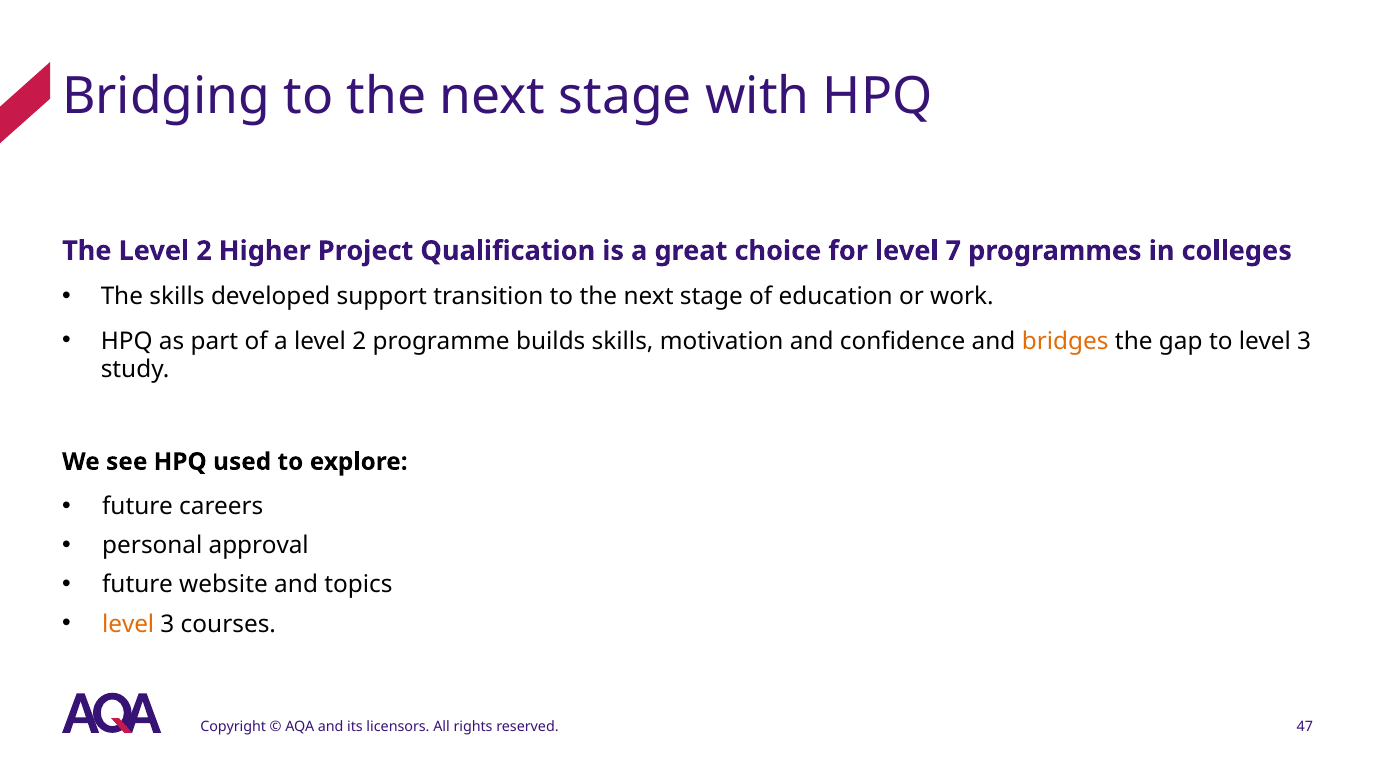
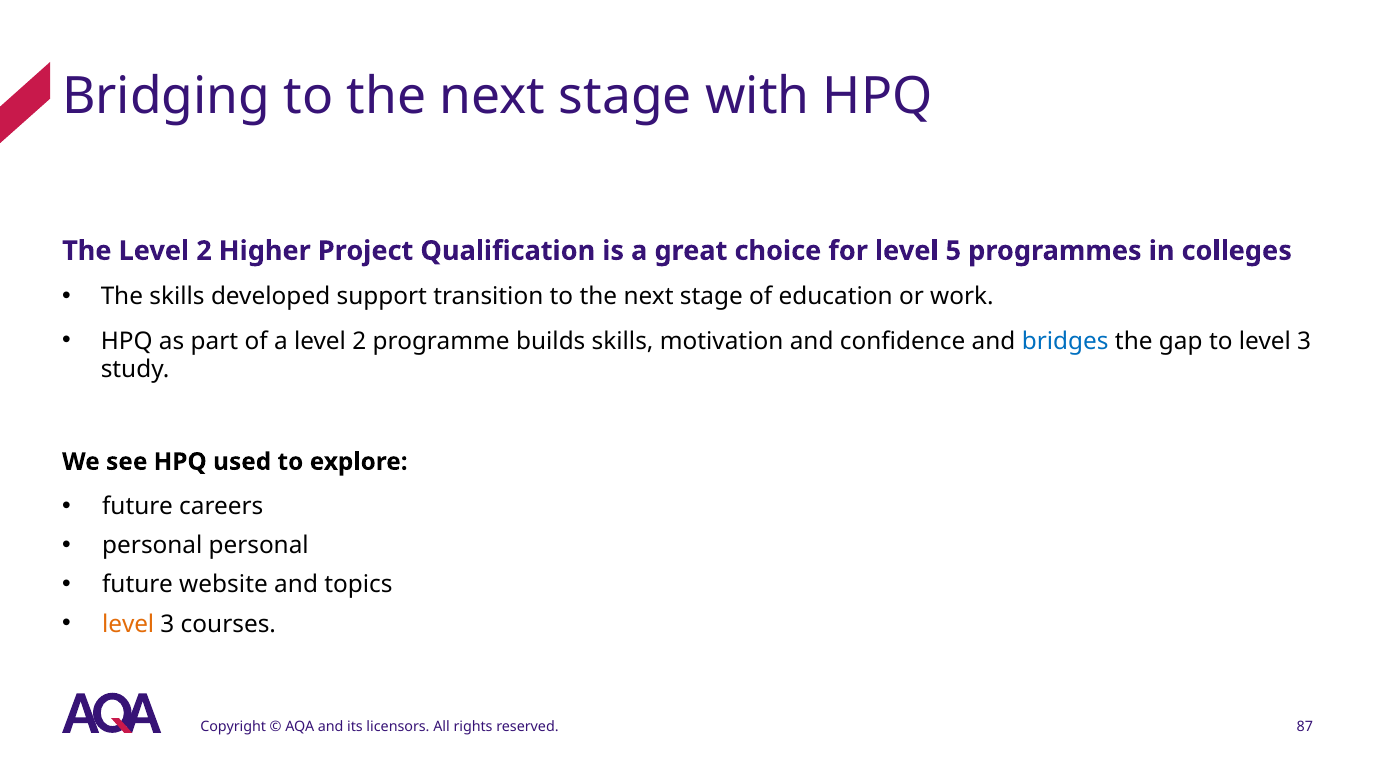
7: 7 -> 5 (953, 251)
bridges colour: orange -> blue (1065, 341)
personal approval: approval -> personal (259, 546)
47: 47 -> 87 (1305, 727)
